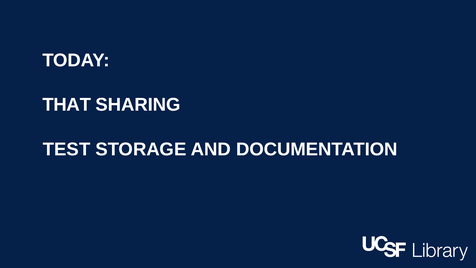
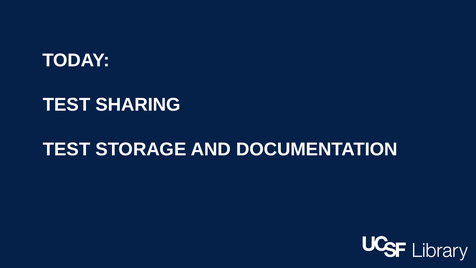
THAT: THAT -> TEST (67, 105)
